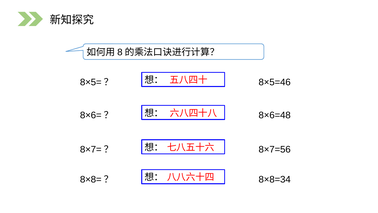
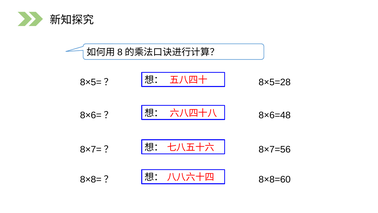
8×5=46: 8×5=46 -> 8×5=28 (275, 82)
8×8=34: 8×8=34 -> 8×8=60 (275, 179)
